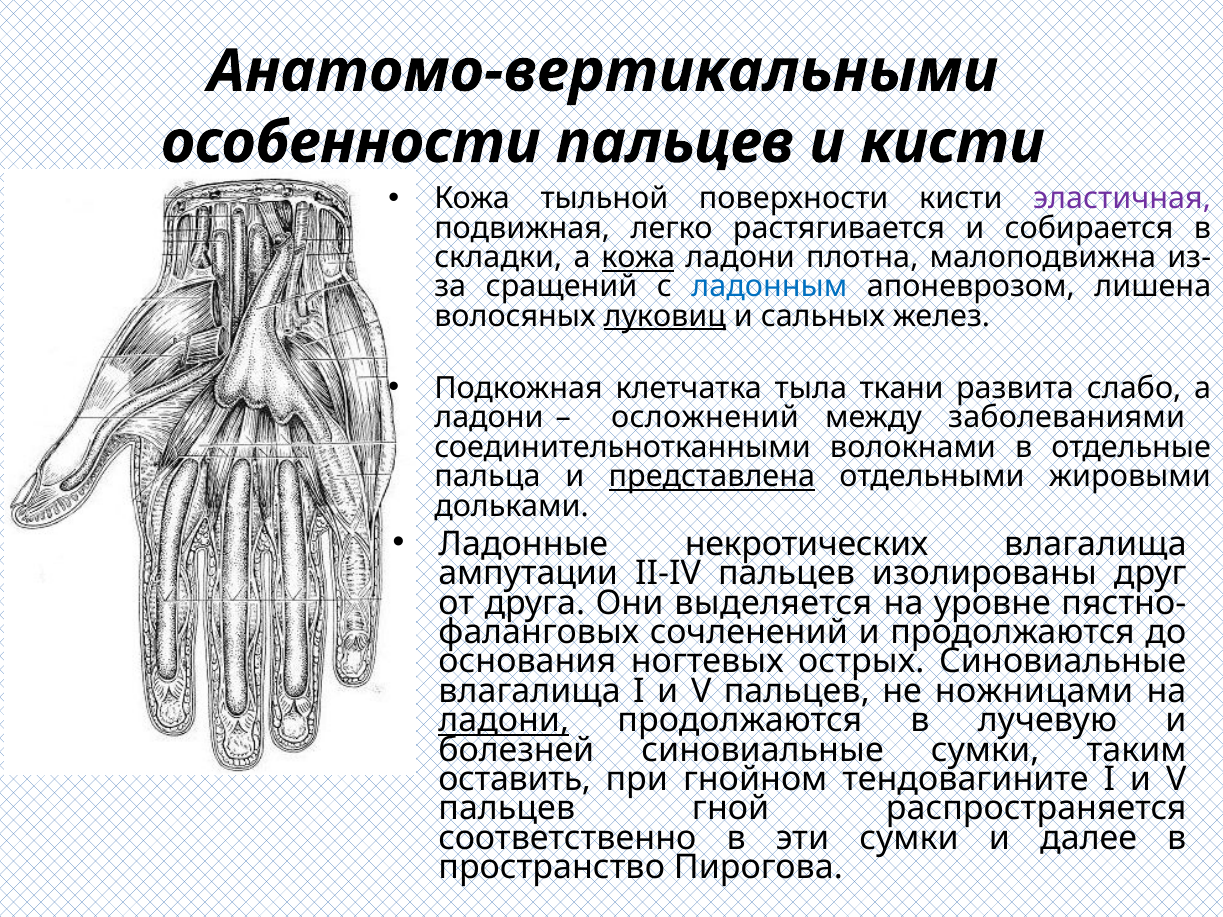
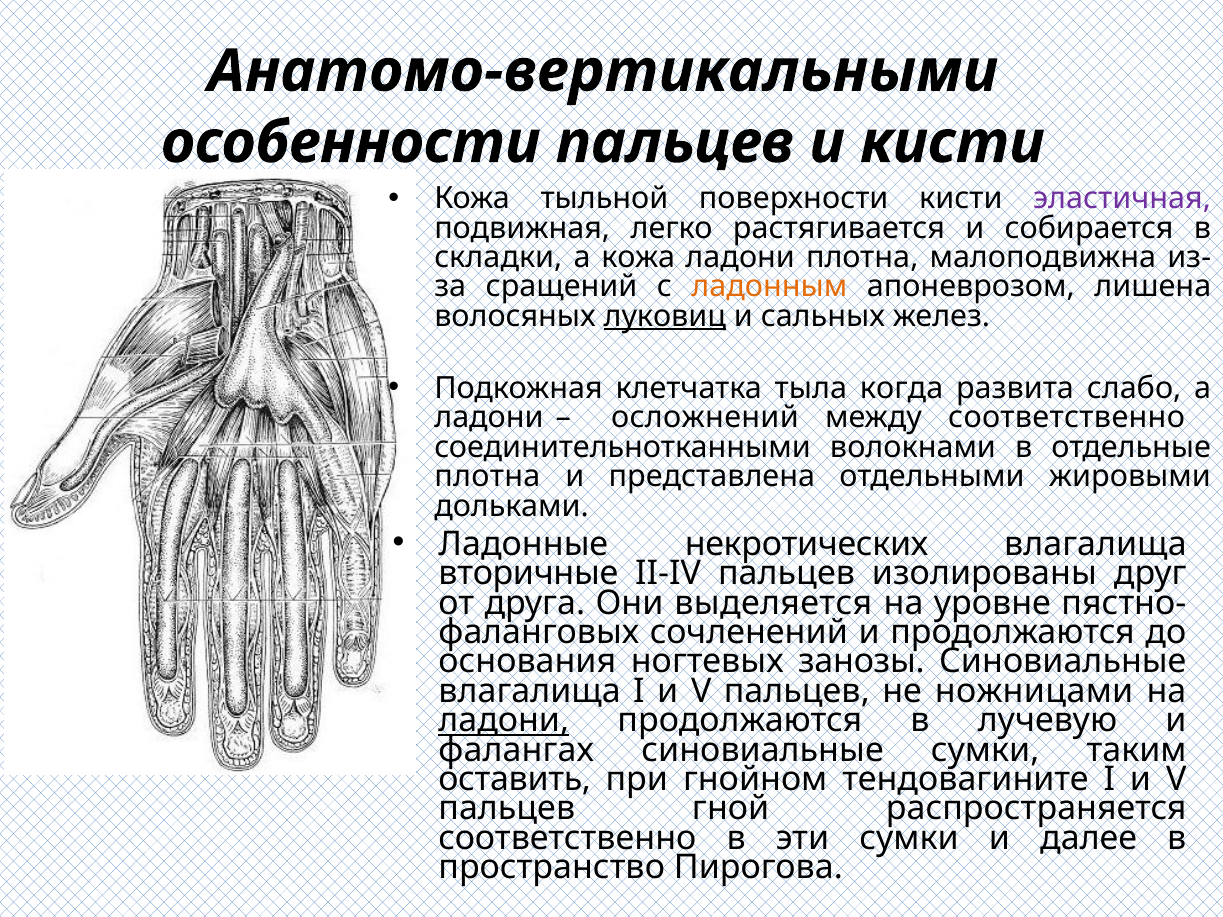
кожа underline: present -> none (638, 258)
ладонным colour: blue -> orange (769, 287)
ткани: ткани -> когда (902, 389)
между заболеваниями: заболеваниями -> соответственно (1067, 418)
пальца: пальца -> плотна (487, 477)
представлена underline: present -> none (712, 477)
ампутации: ампутации -> вторичные (528, 574)
острых: острых -> занозы (861, 662)
болезней: болезней -> фалангах (516, 750)
